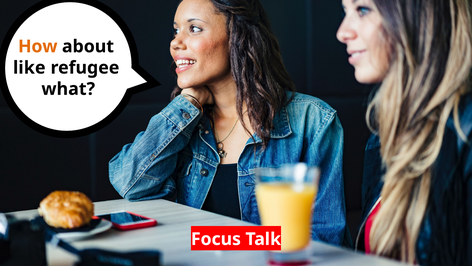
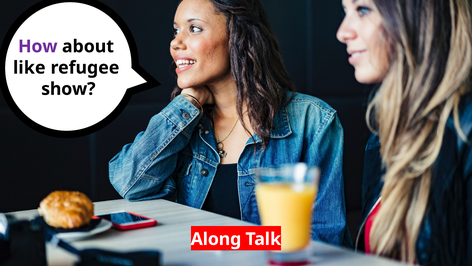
How colour: orange -> purple (38, 46)
what: what -> show (68, 89)
Focus: Focus -> Along (216, 239)
